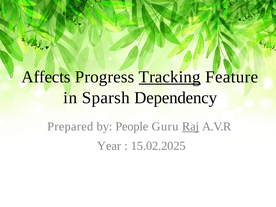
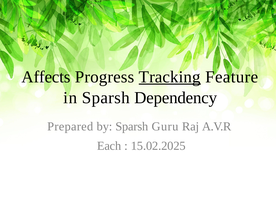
by People: People -> Sparsh (132, 127)
Raj underline: present -> none (191, 127)
Year: Year -> Each (109, 146)
